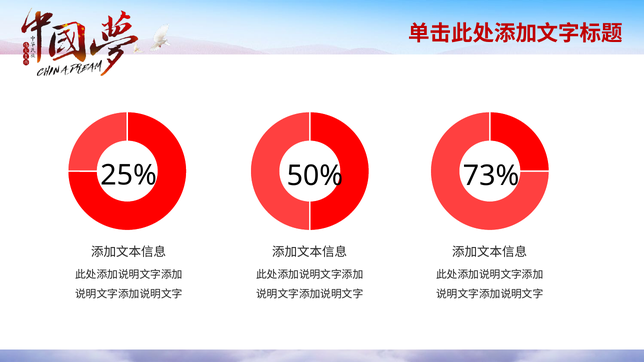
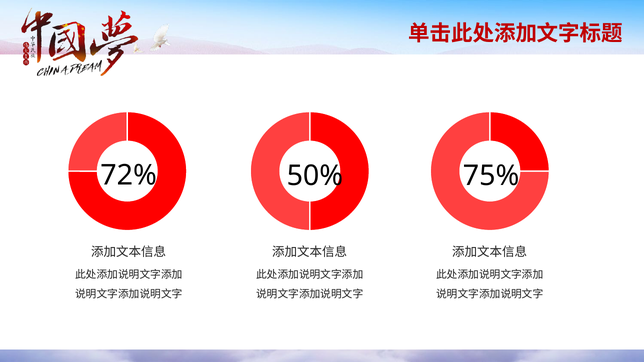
25%: 25% -> 72% (129, 175)
73%: 73% -> 75% (491, 176)
